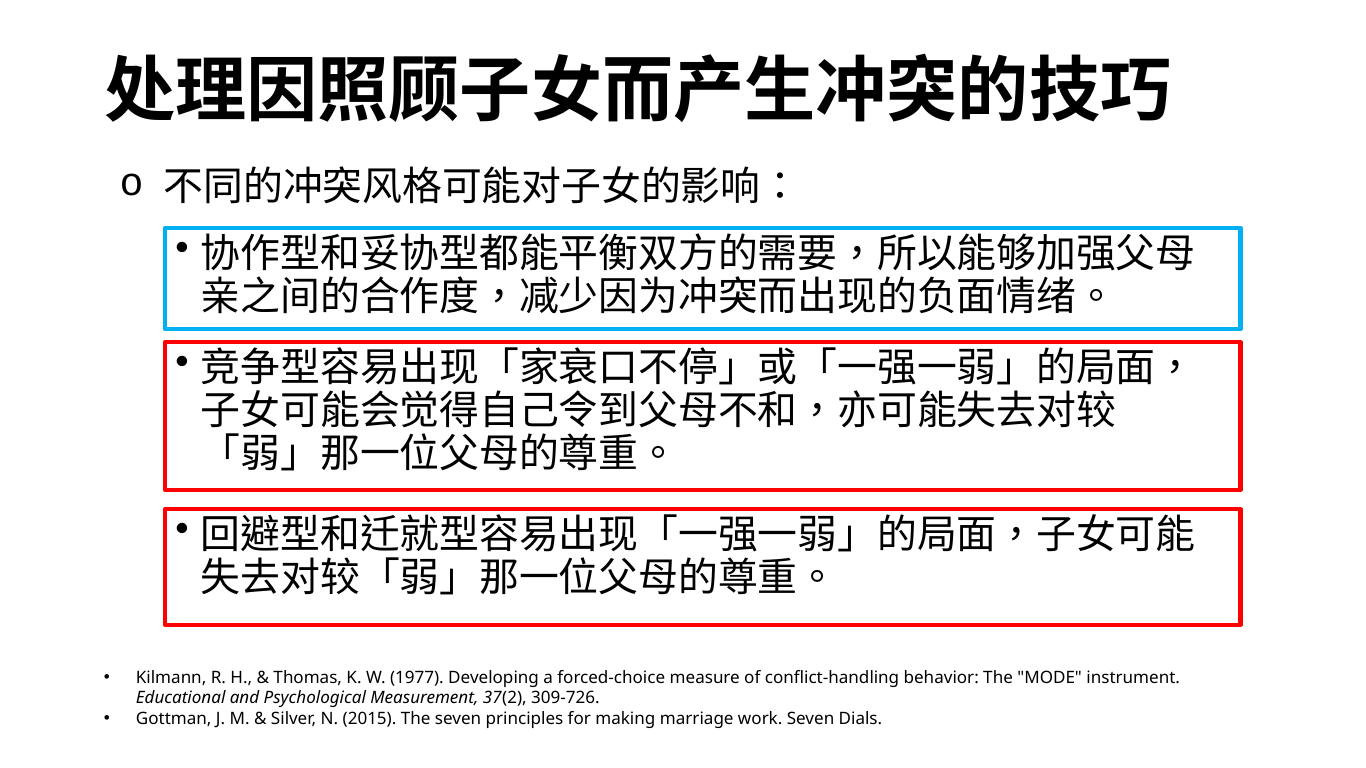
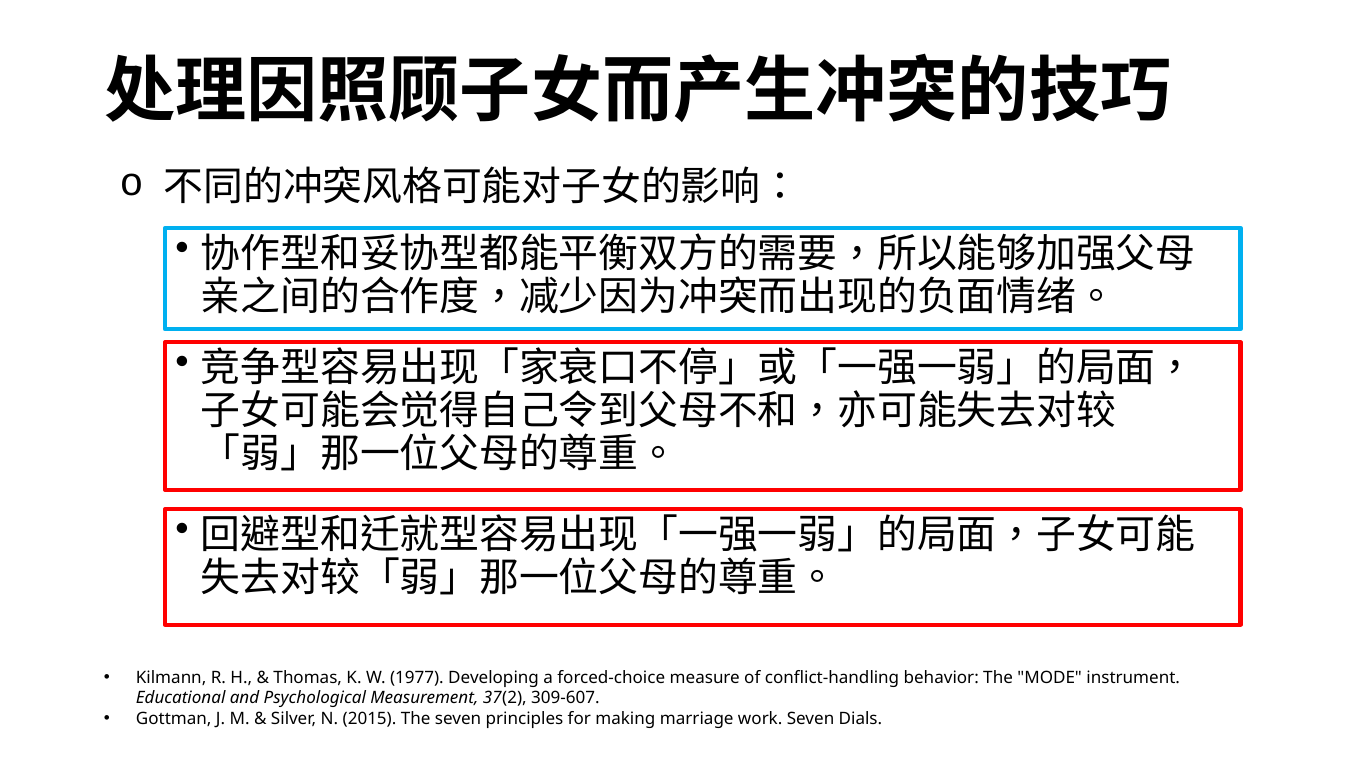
309-726: 309-726 -> 309-607 (566, 698)
